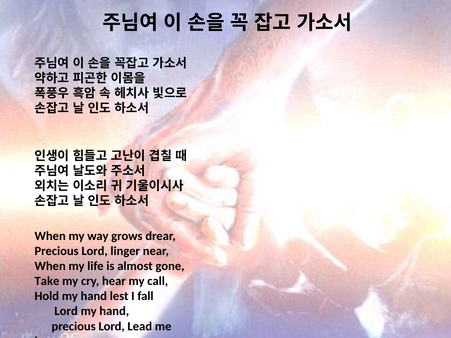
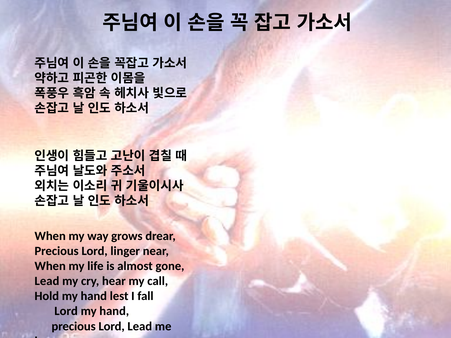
Take: Take -> Lead (47, 281)
